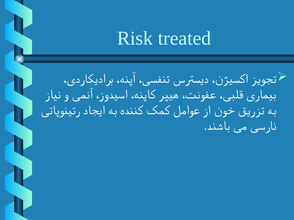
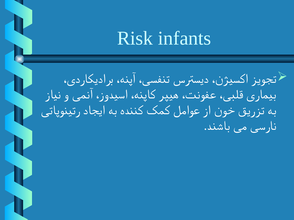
treated: treated -> infants (185, 38)
